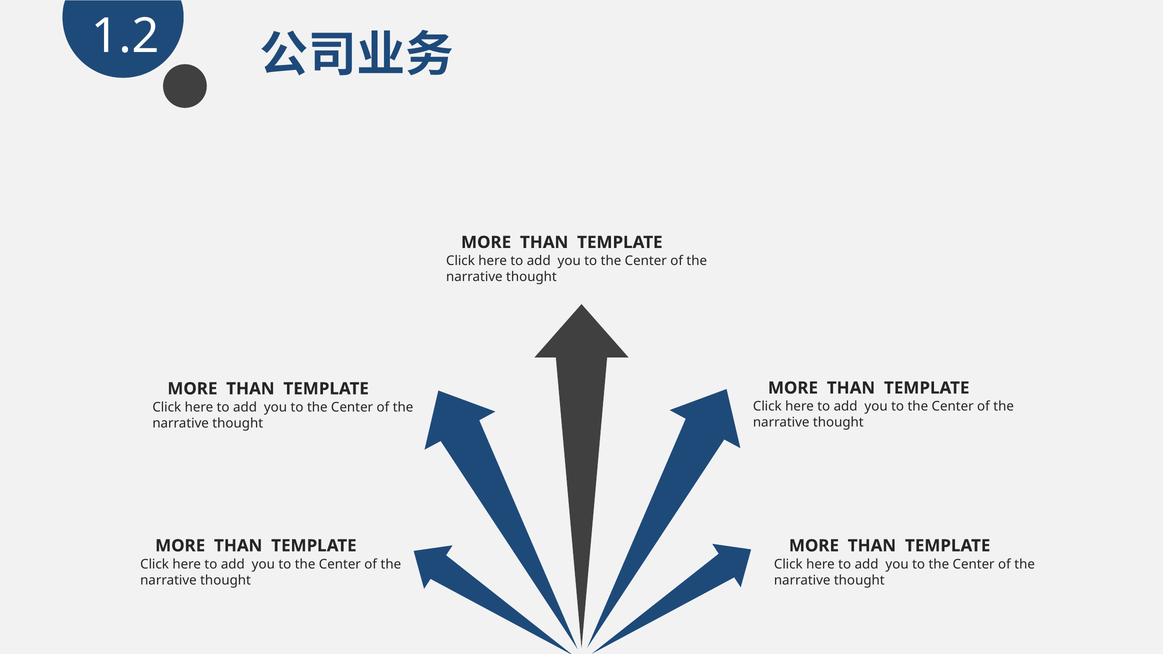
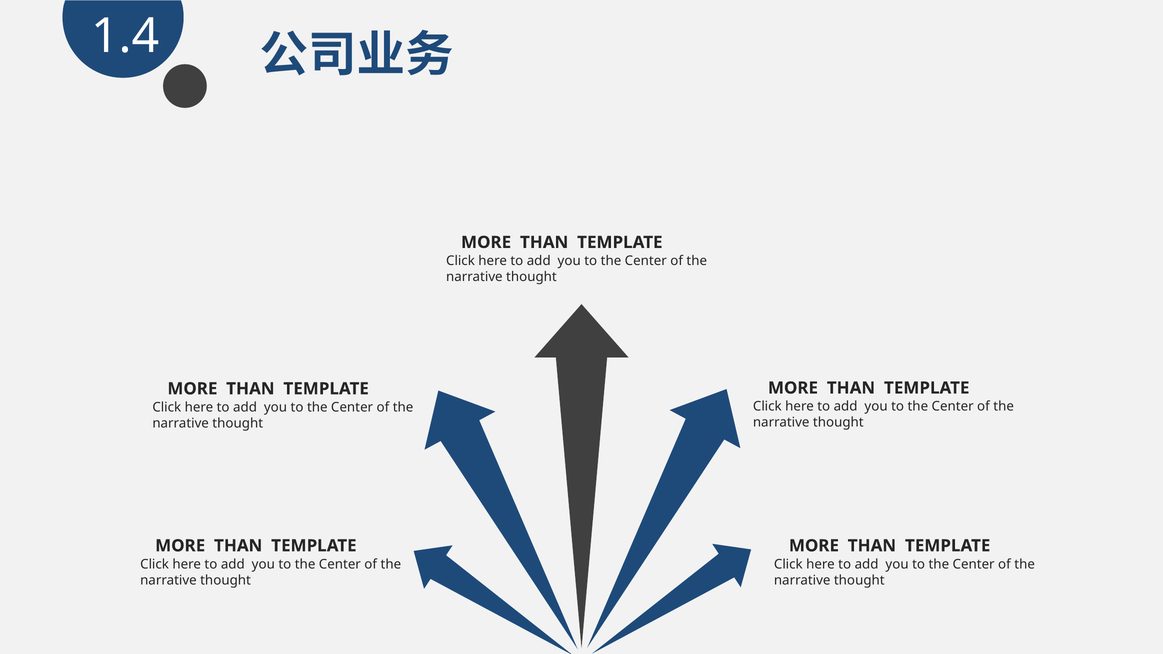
1.2: 1.2 -> 1.4 (125, 36)
